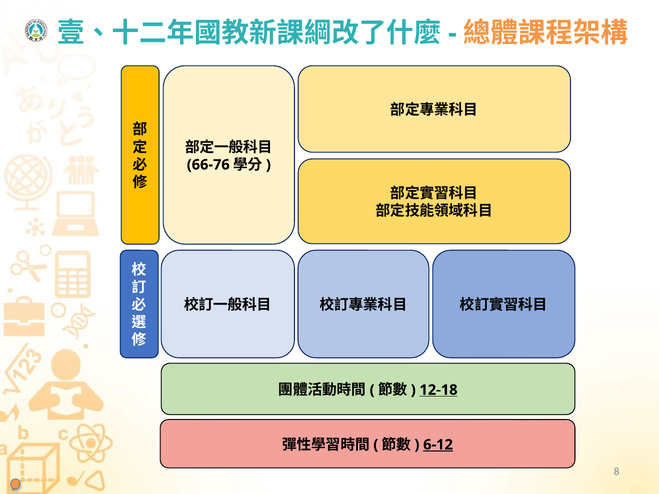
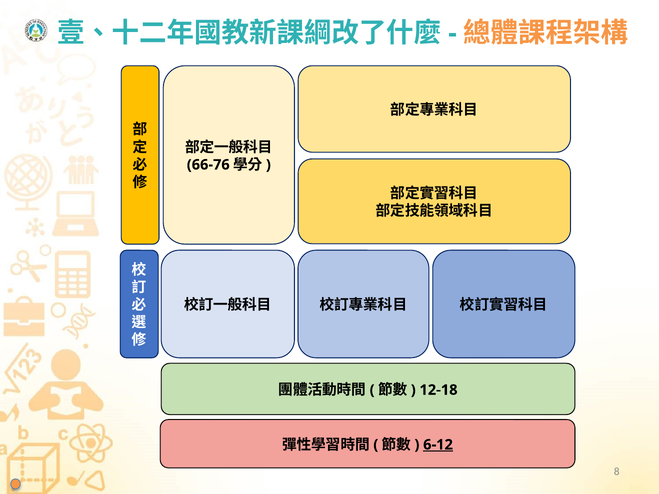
12-18 underline: present -> none (439, 390)
